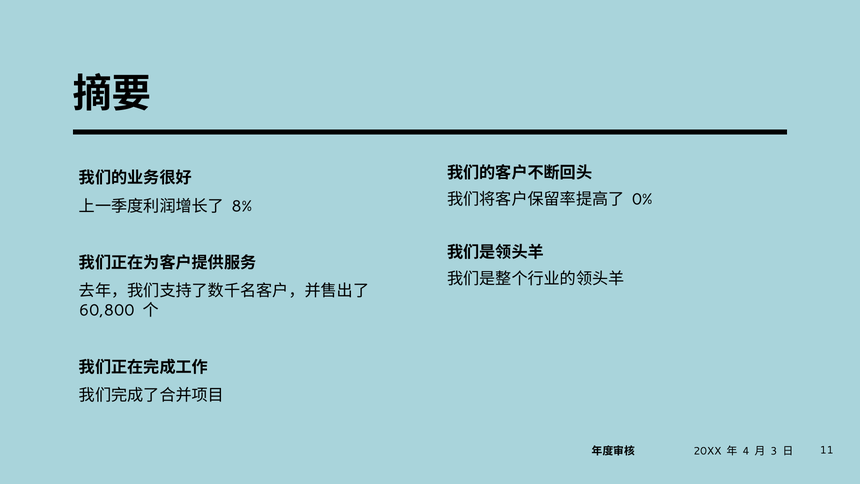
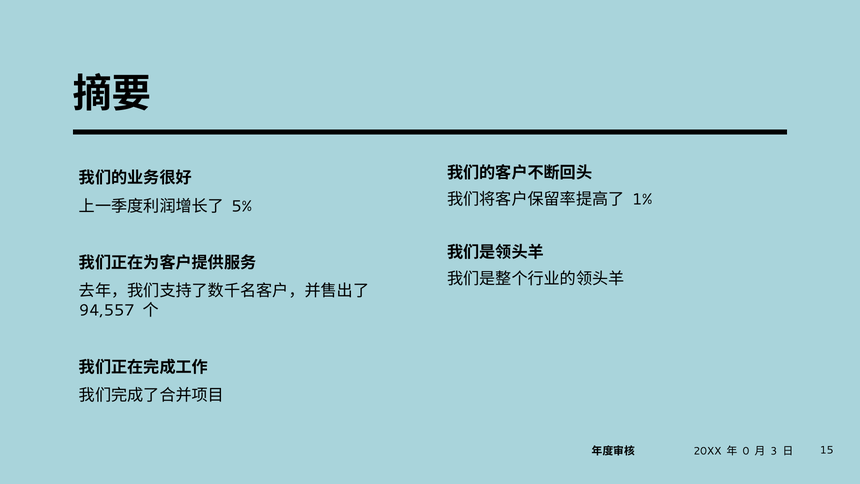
0%: 0% -> 1% (642, 199)
8%: 8% -> 5% (242, 206)
60,800: 60,800 -> 94,557 (107, 310)
4: 4 -> 0 (746, 451)
11: 11 -> 15 (827, 450)
